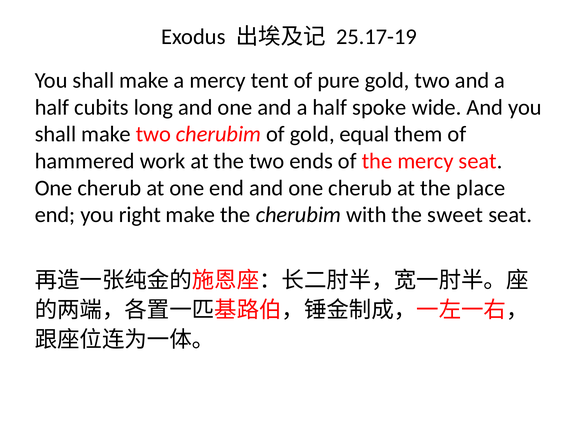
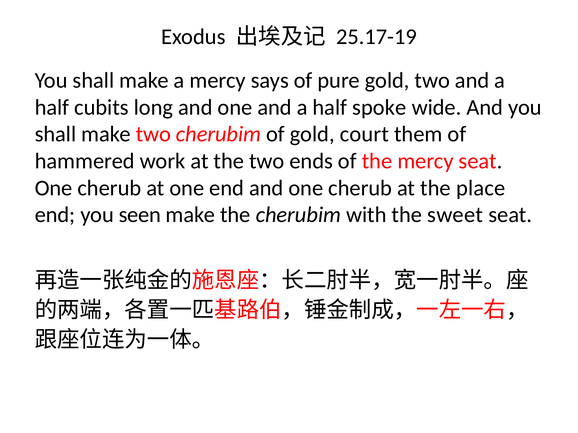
tent: tent -> says (270, 81)
equal: equal -> court (364, 134)
right: right -> seen (140, 215)
